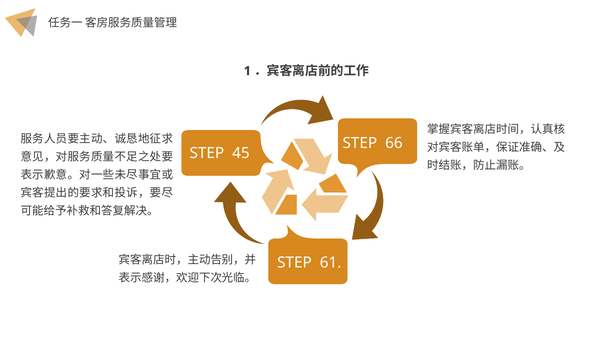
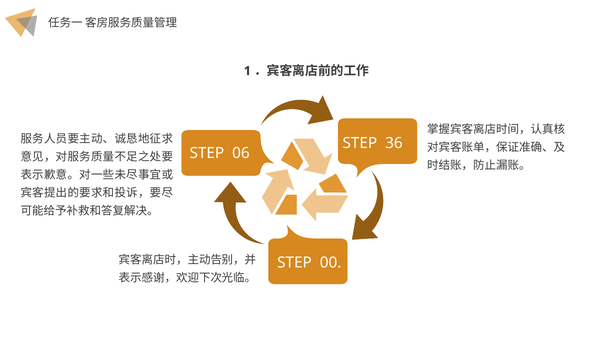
66: 66 -> 36 (394, 143)
45: 45 -> 06 (241, 153)
61: 61 -> 00 (331, 263)
